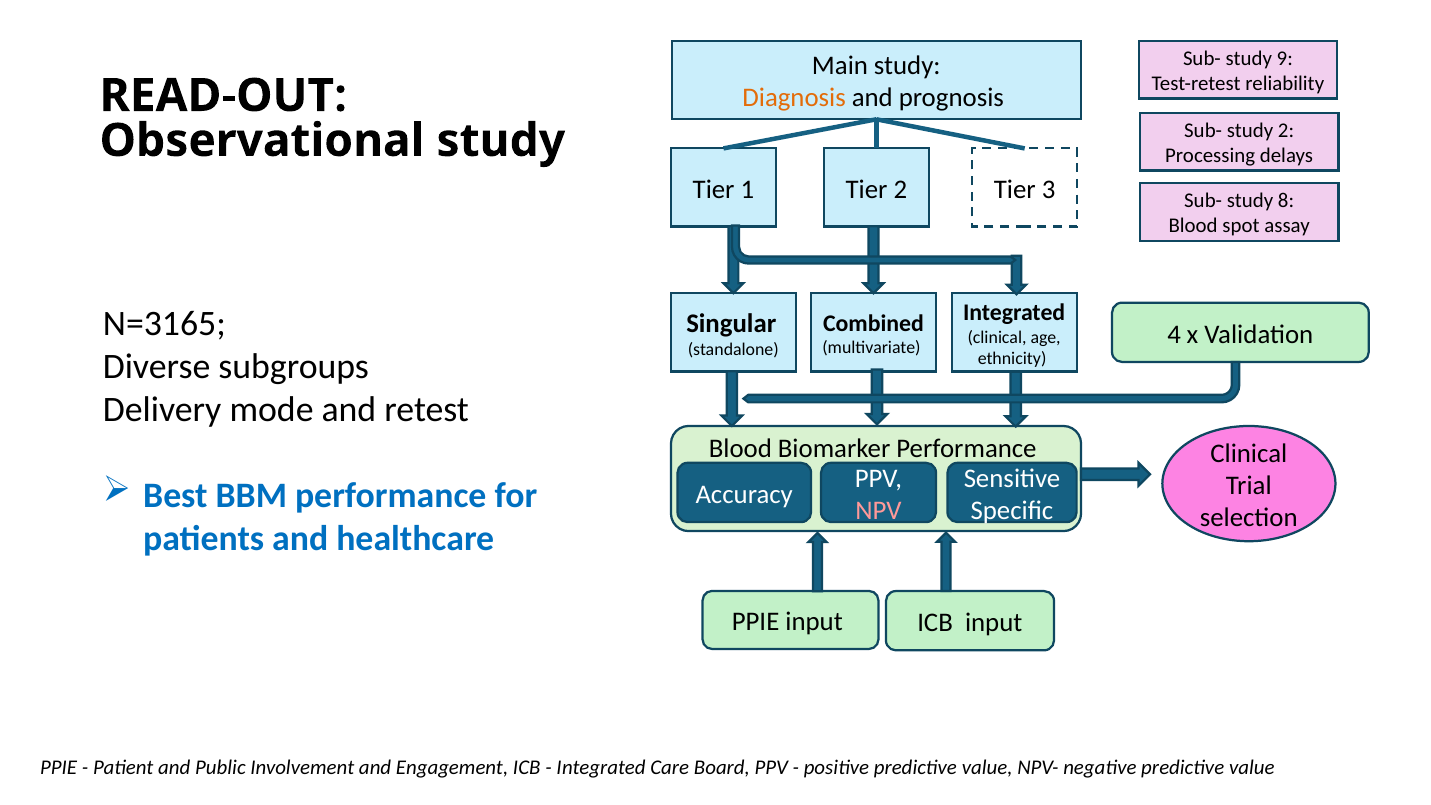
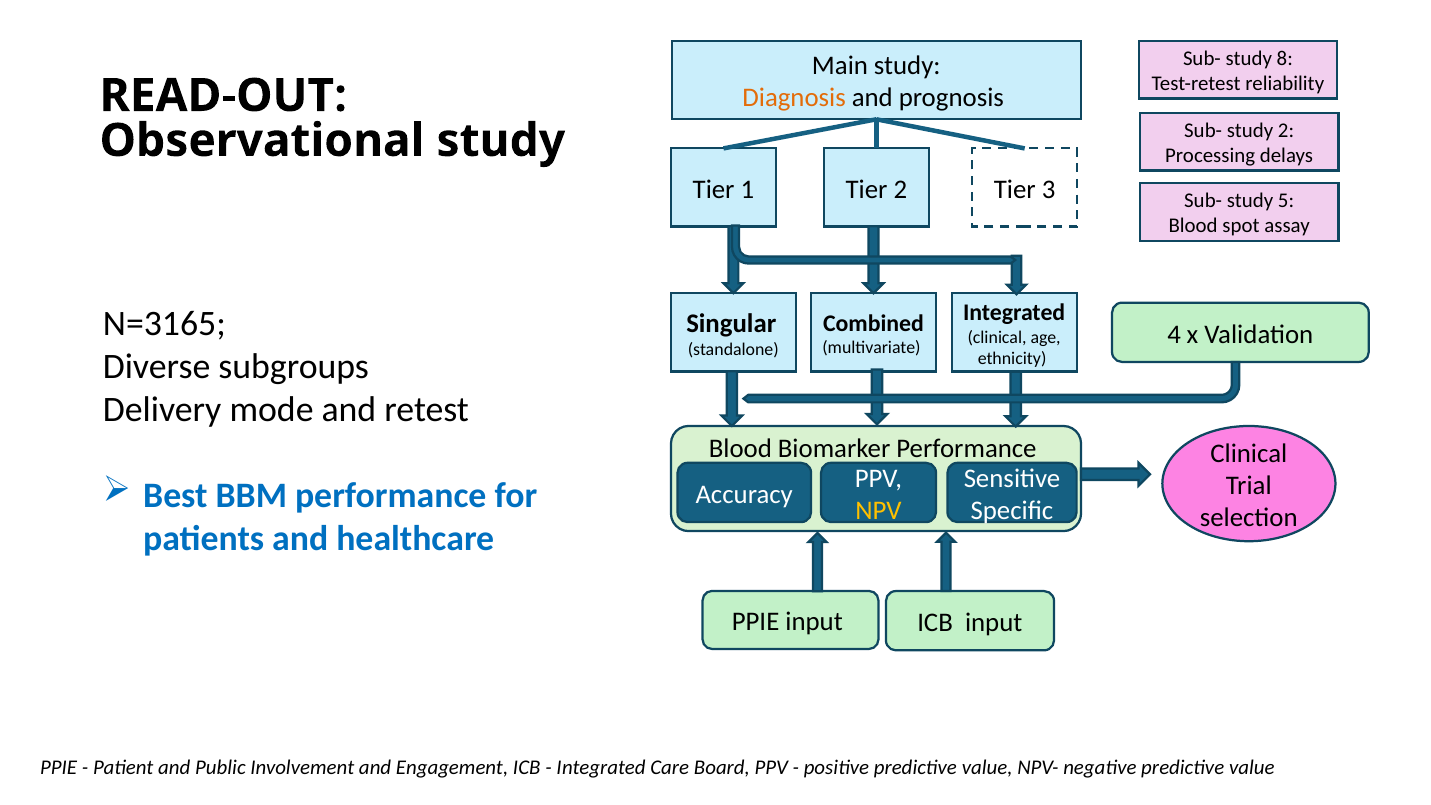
9: 9 -> 8 (1285, 59)
8: 8 -> 5 (1286, 201)
NPV colour: pink -> yellow (879, 510)
